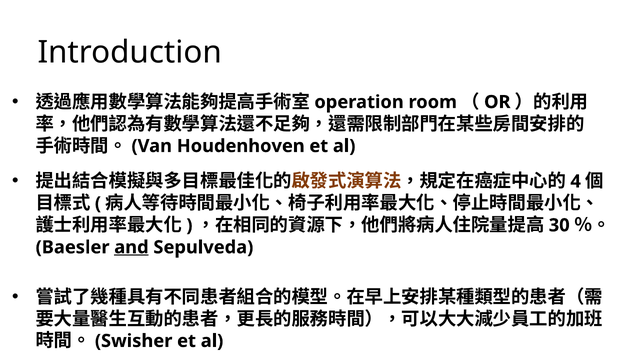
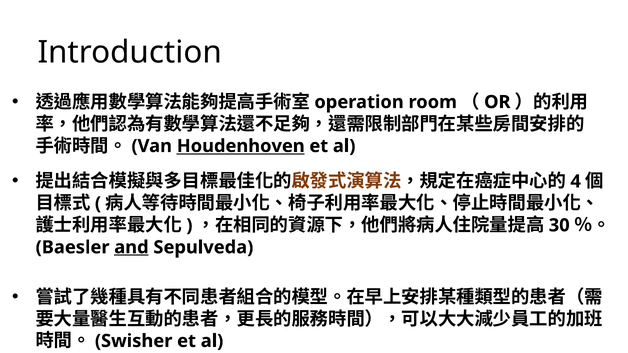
Houdenhoven underline: none -> present (241, 146)
